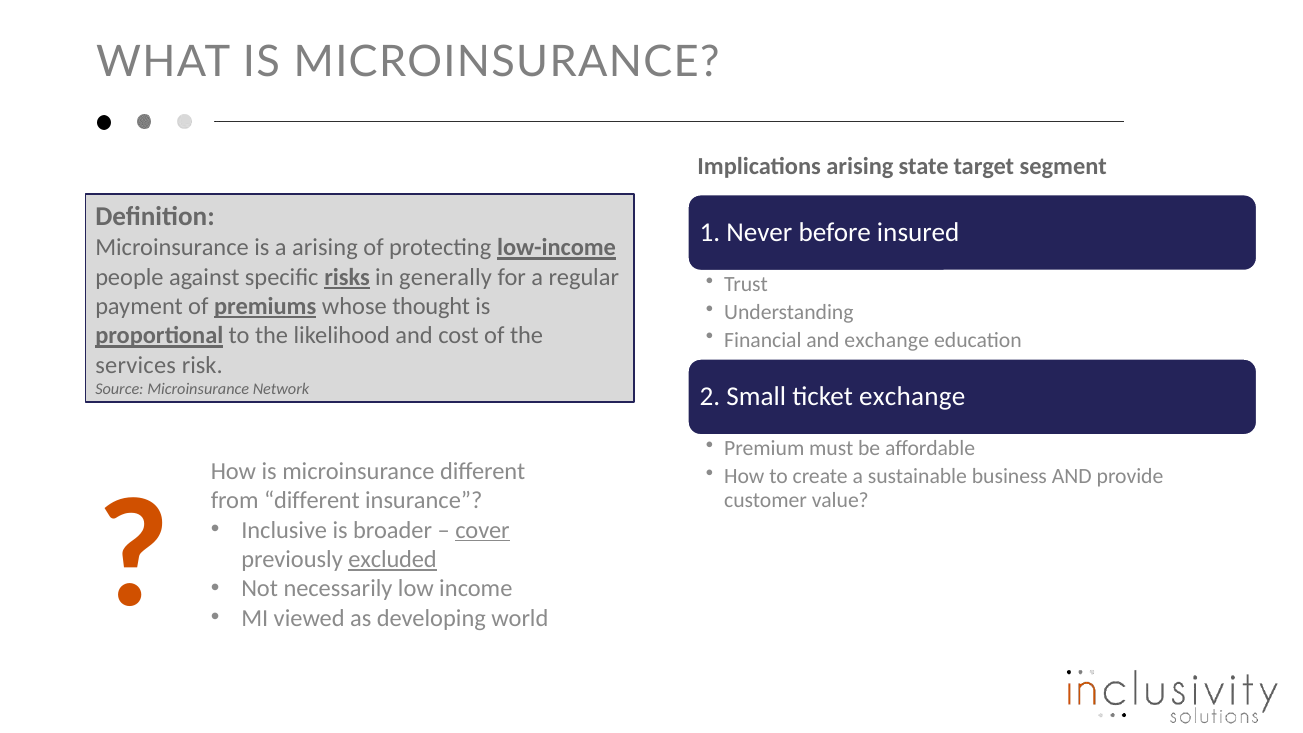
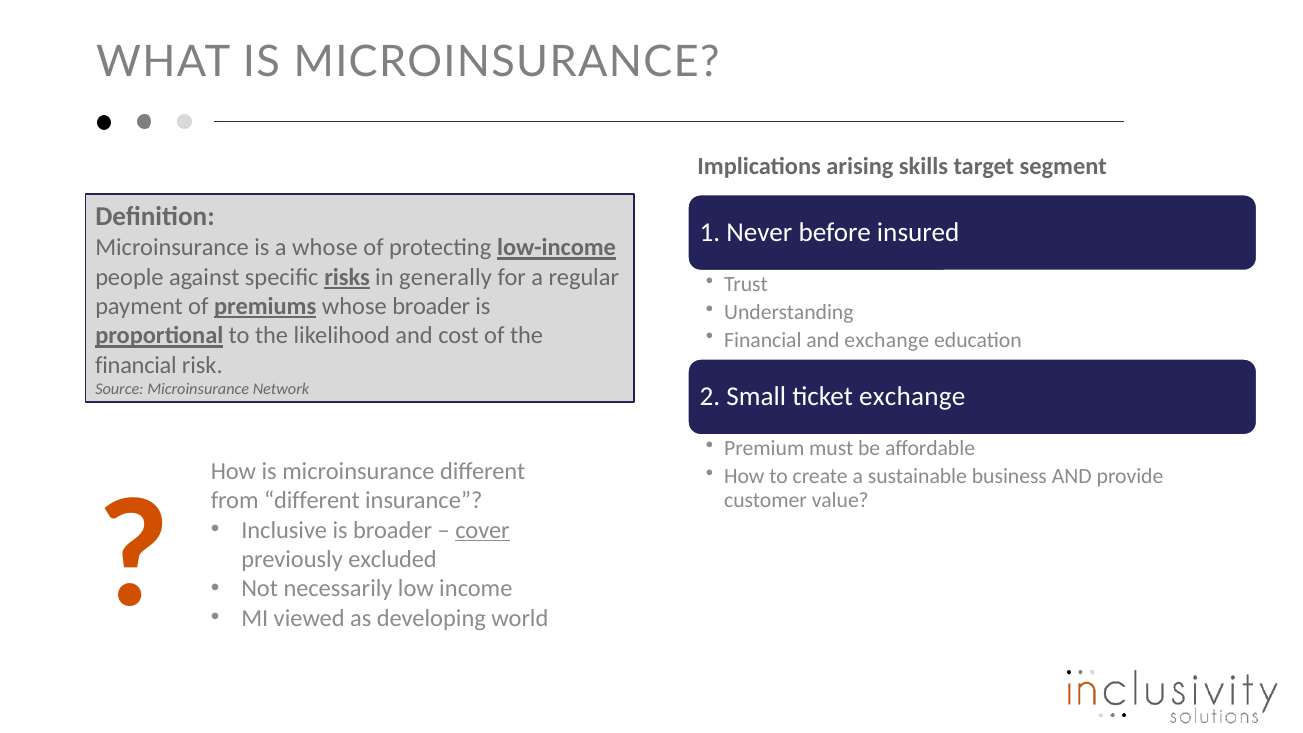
state: state -> skills (924, 166)
a arising: arising -> whose (325, 248)
whose thought: thought -> broader (431, 306)
services: services -> financial (136, 365)
excluded underline: present -> none (393, 560)
